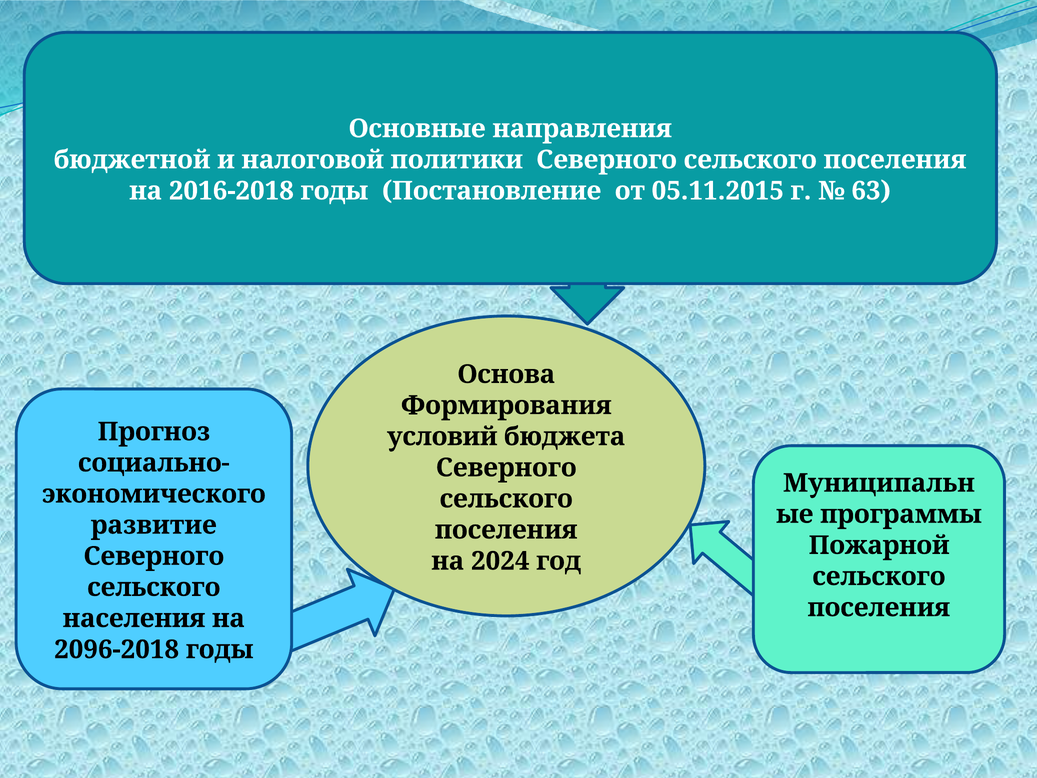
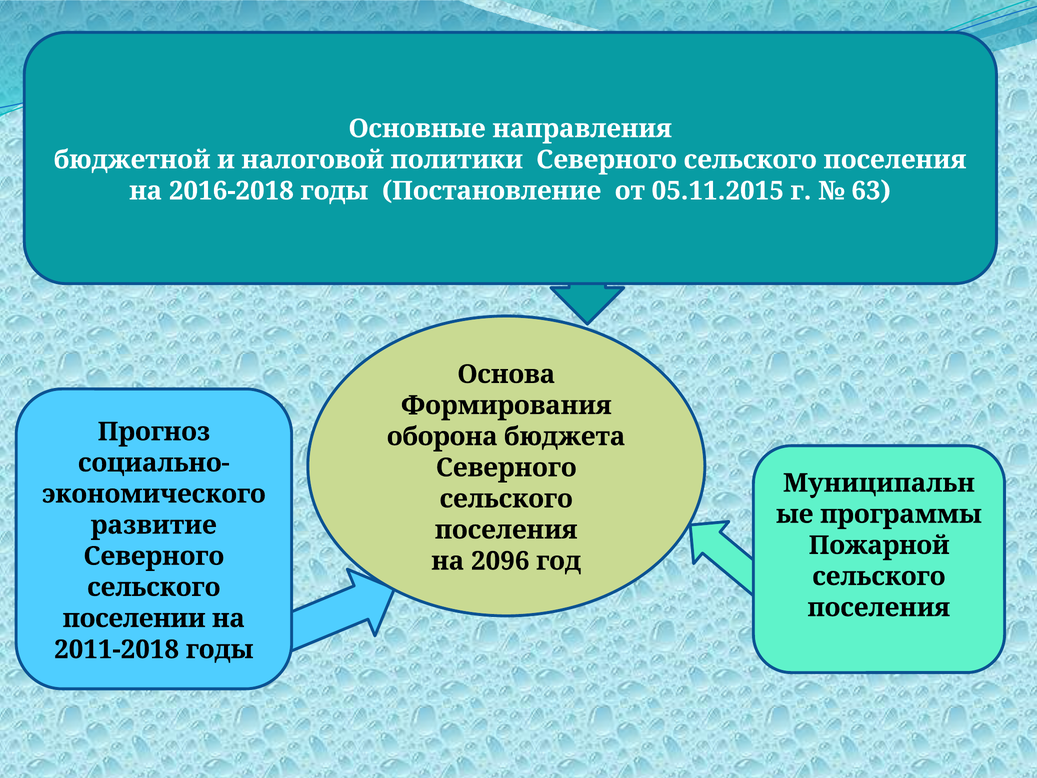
условий: условий -> оборона (442, 436)
2024: 2024 -> 2096 (500, 561)
населения: населения -> поселении (134, 618)
2096-2018: 2096-2018 -> 2011-2018 (117, 649)
